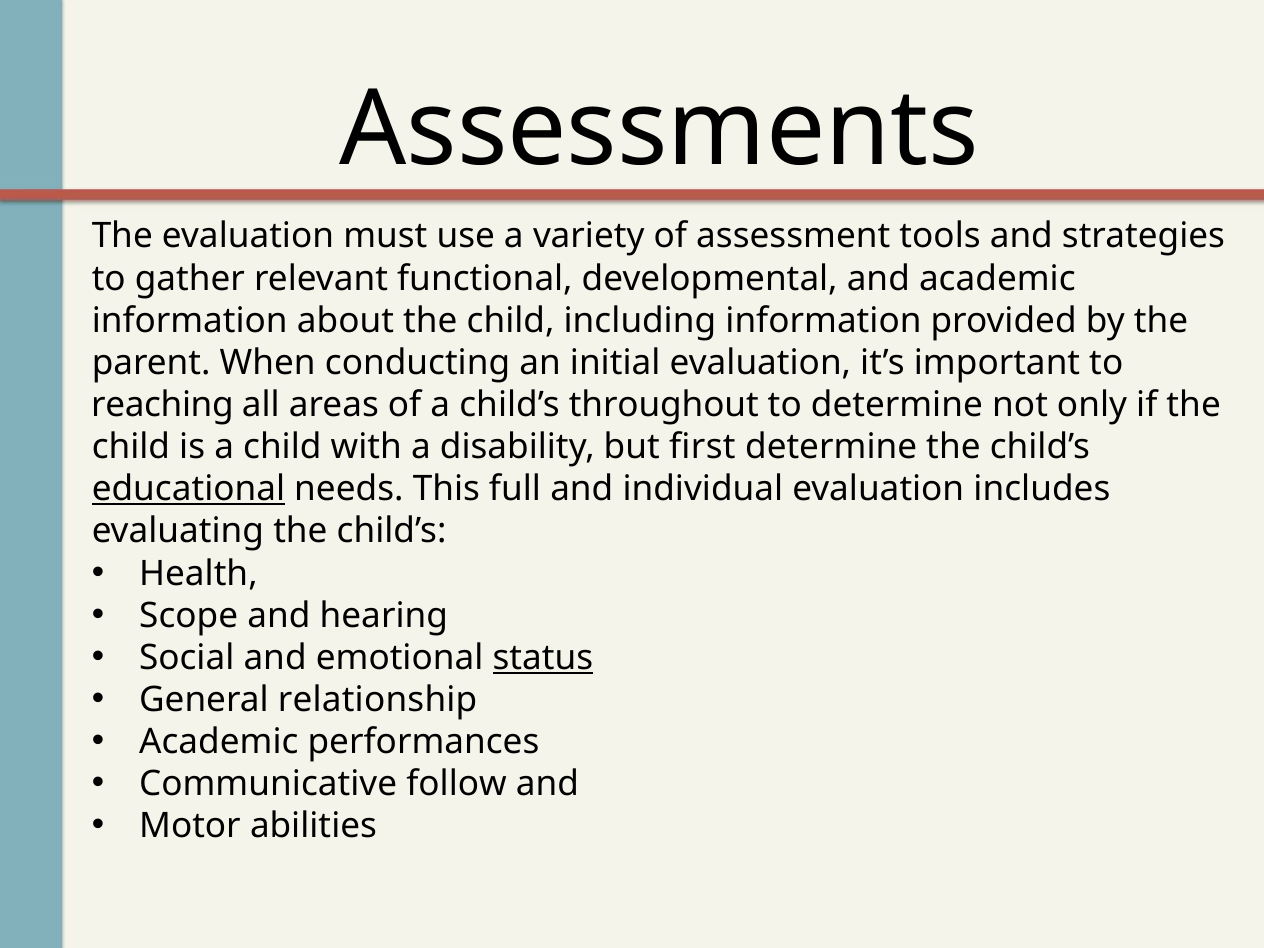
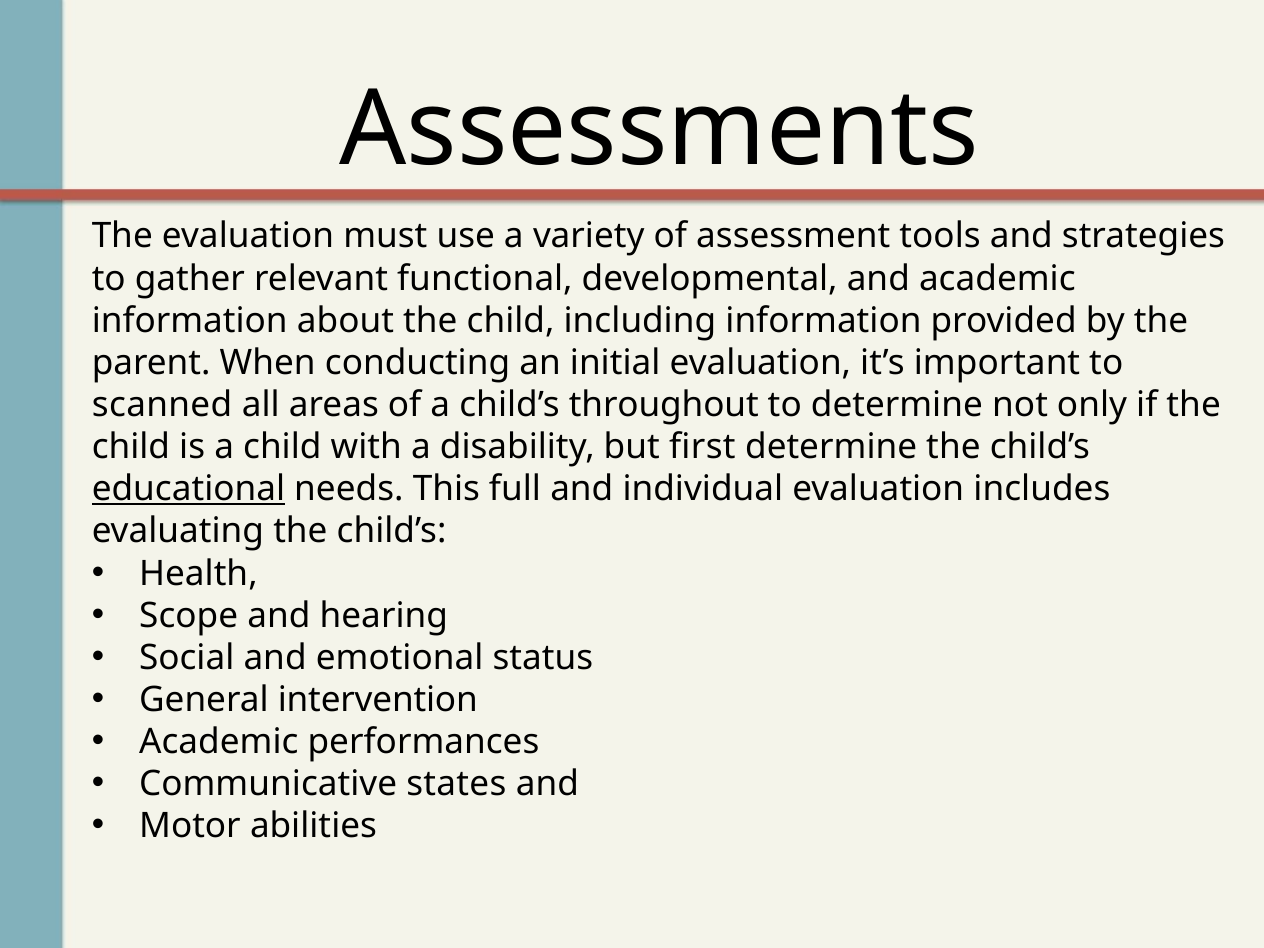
reaching: reaching -> scanned (162, 405)
status underline: present -> none (543, 658)
relationship: relationship -> intervention (378, 700)
follow: follow -> states (456, 784)
